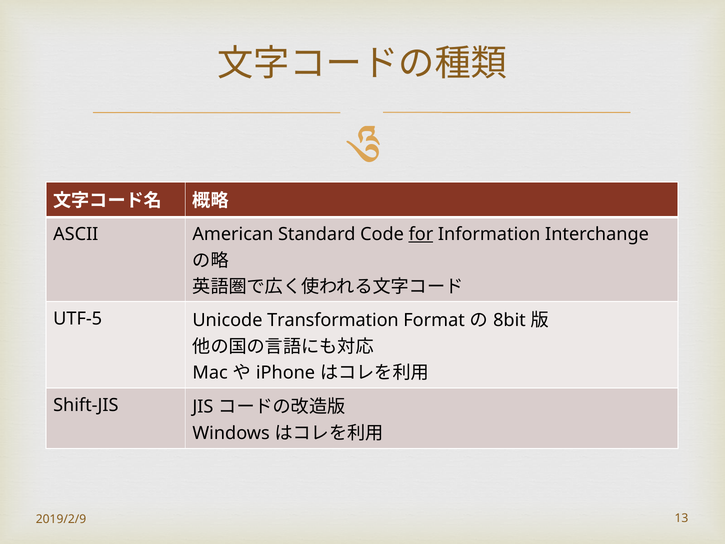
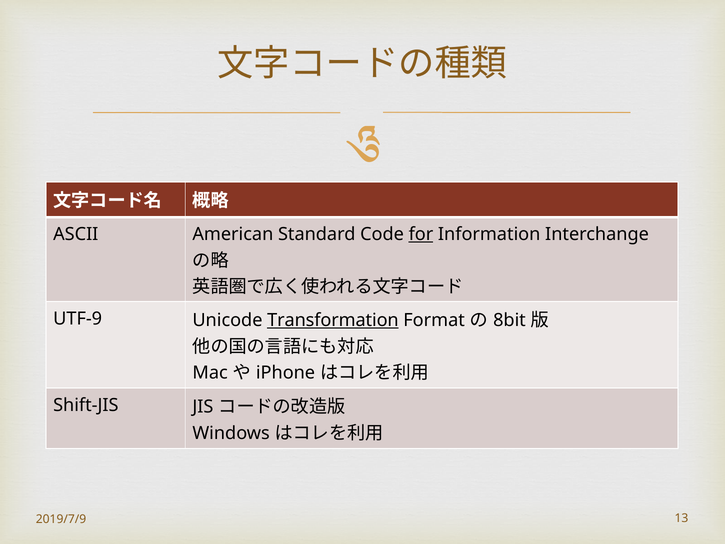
UTF-5: UTF-5 -> UTF-9 (78, 318)
Transformation underline: none -> present (333, 320)
2019/2/9: 2019/2/9 -> 2019/7/9 (61, 519)
